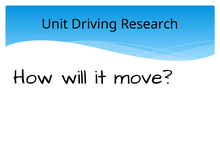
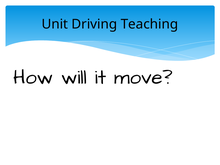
Research: Research -> Teaching (149, 24)
